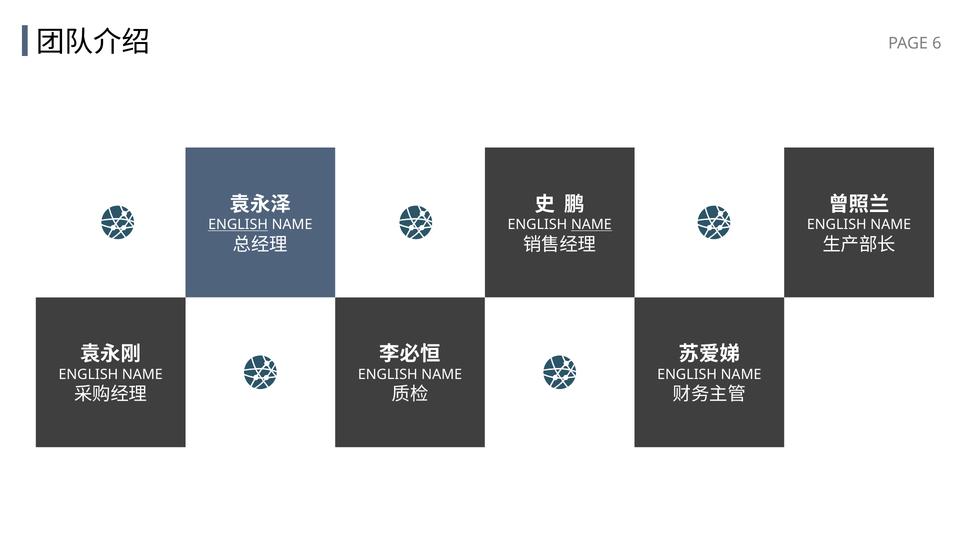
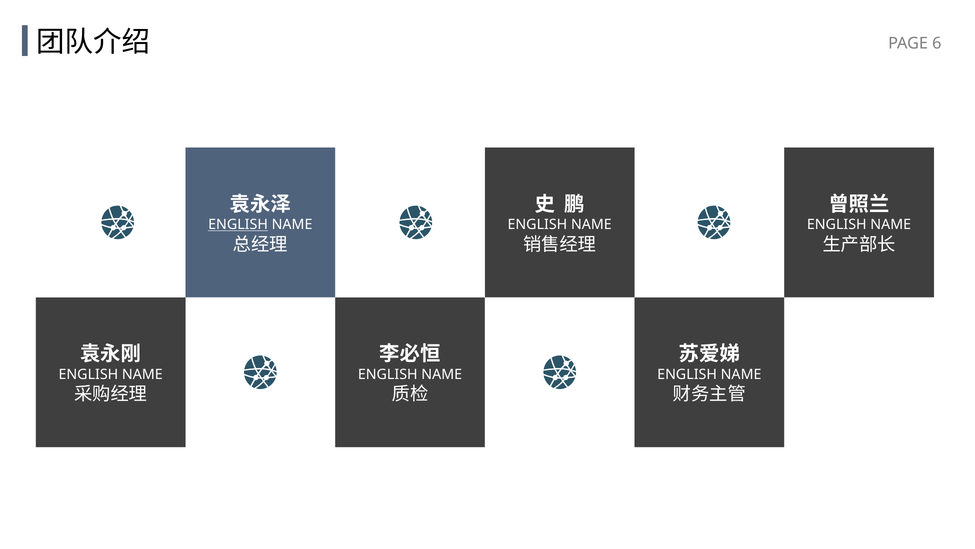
NAME underline: present -> none (591, 224)
